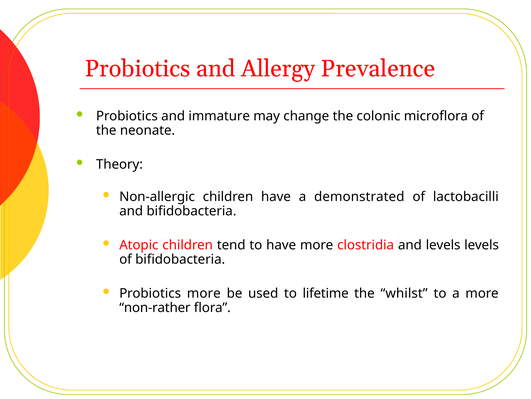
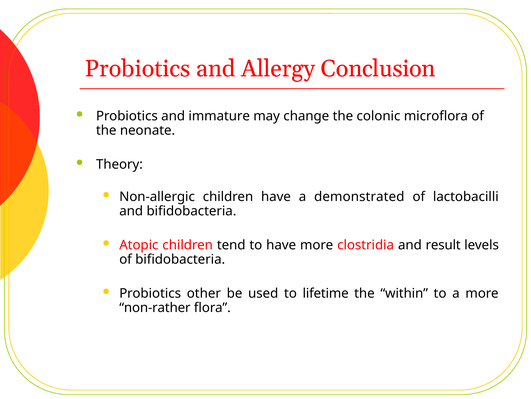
Prevalence: Prevalence -> Conclusion (378, 69)
and levels: levels -> result (443, 245)
Probiotics more: more -> other (204, 293)
whilst: whilst -> within (404, 293)
